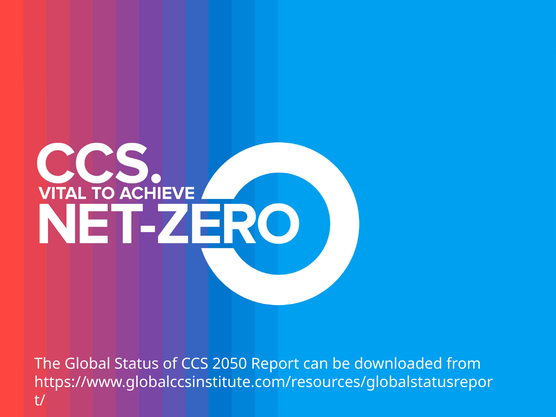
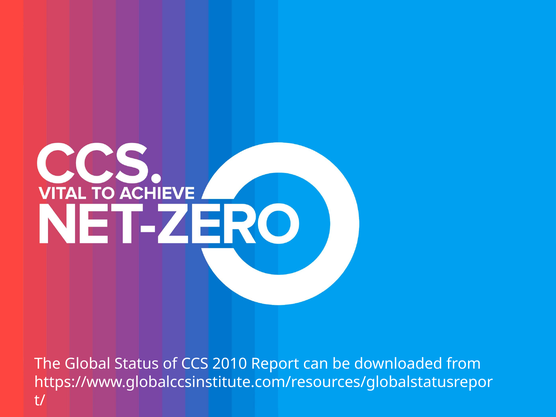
2050: 2050 -> 2010 (230, 364)
